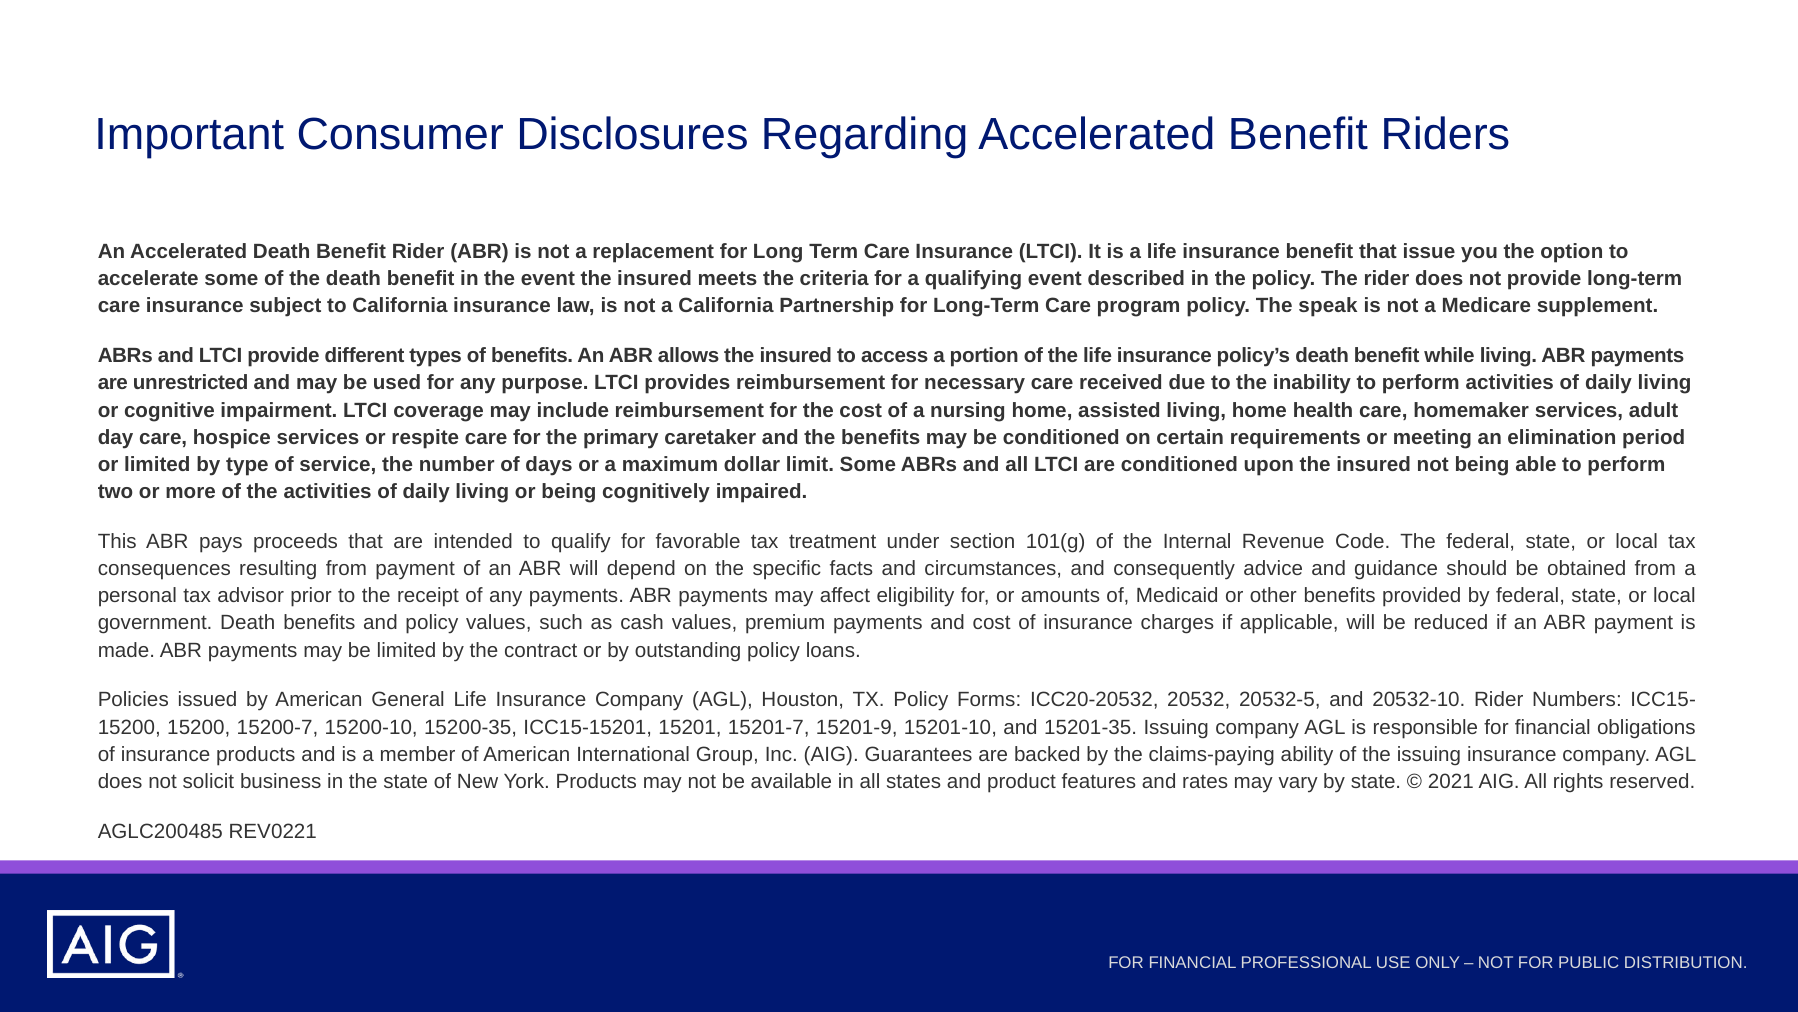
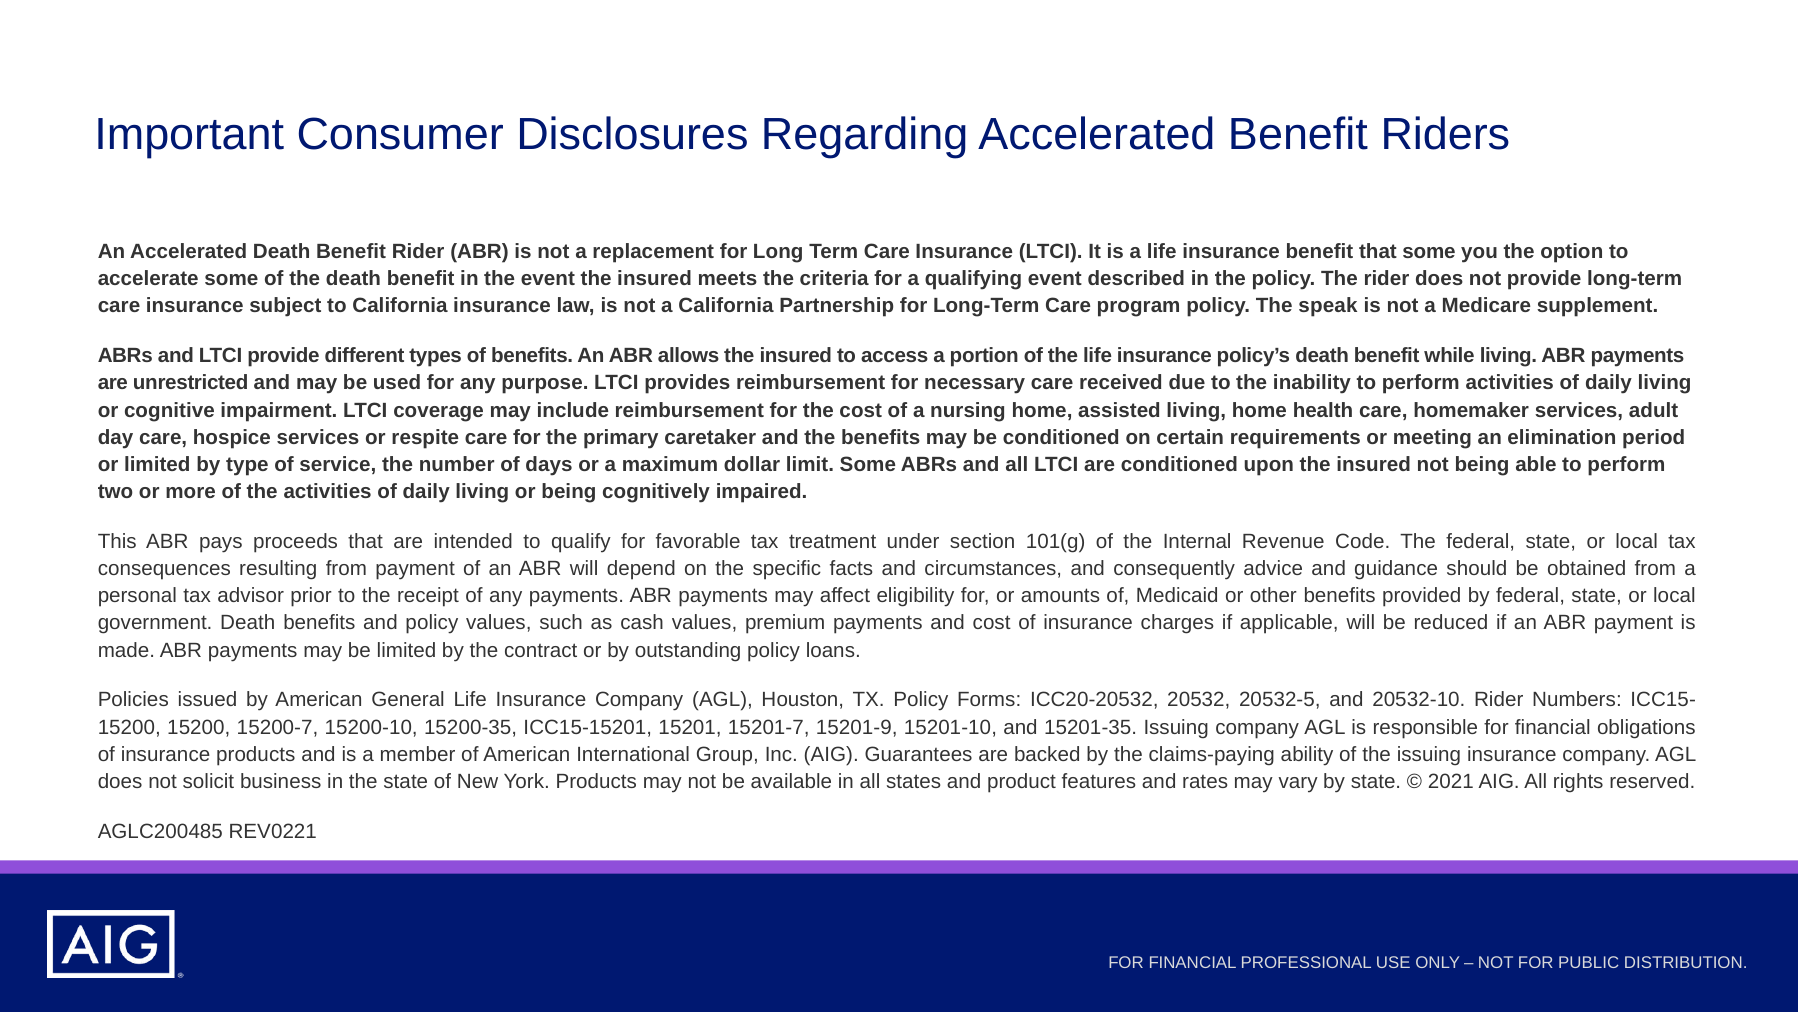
that issue: issue -> some (1429, 252)
